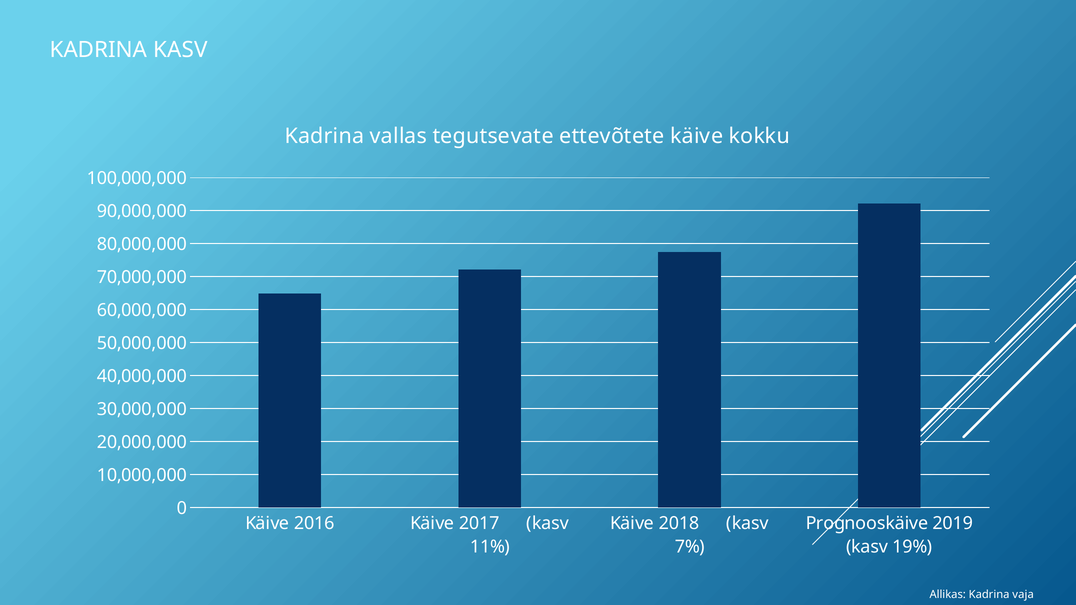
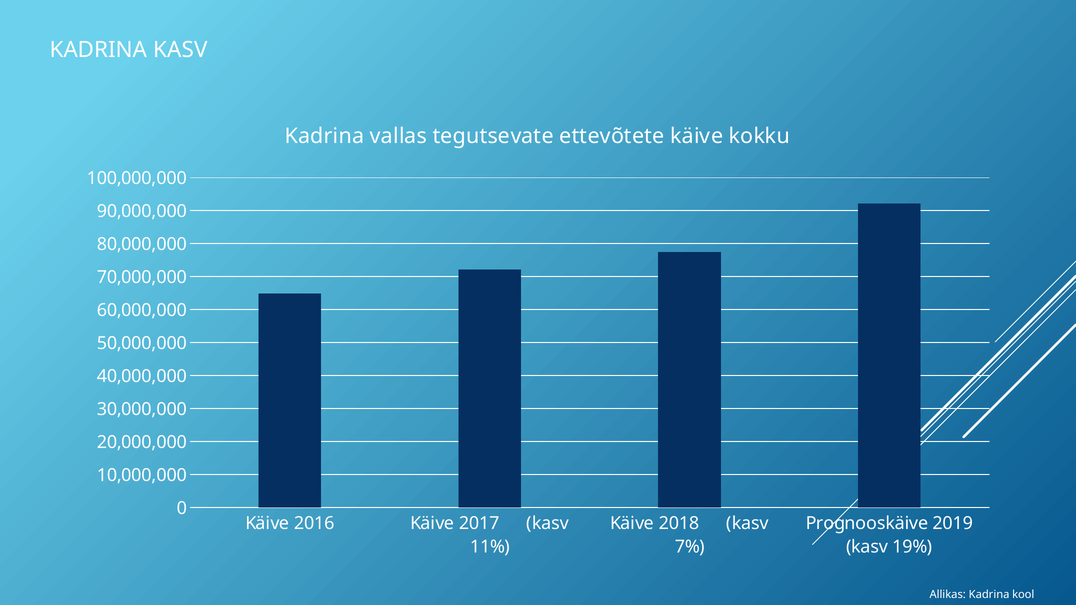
vaja: vaja -> kool (1023, 595)
